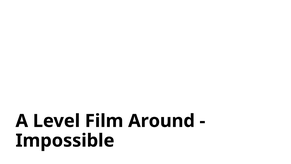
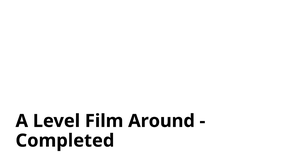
Impossible: Impossible -> Completed (65, 140)
